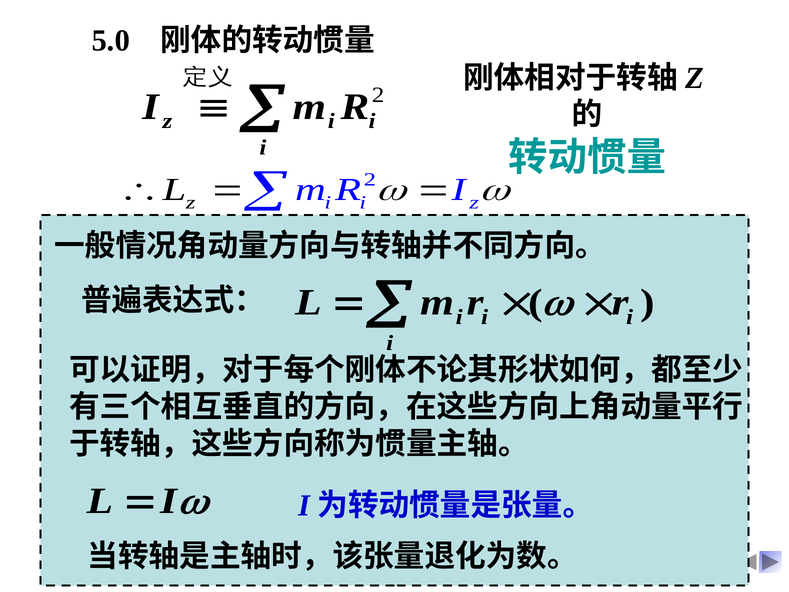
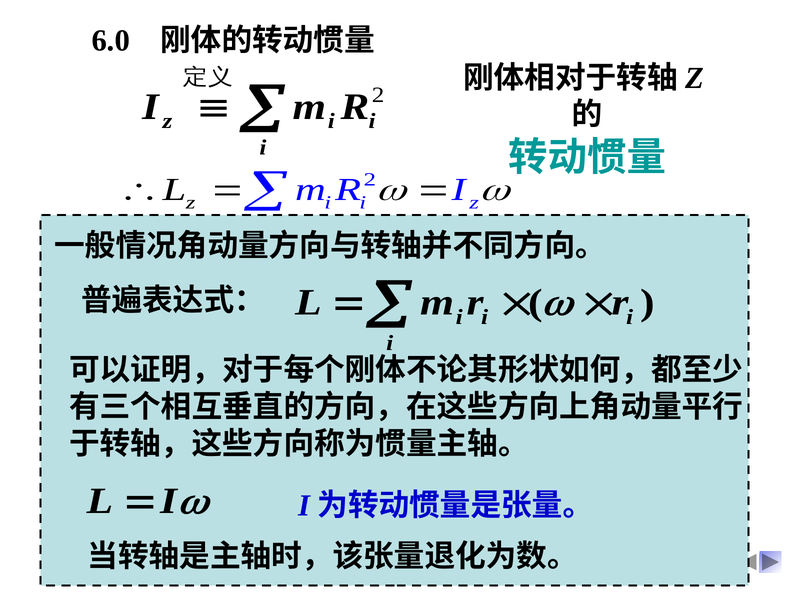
5.0: 5.0 -> 6.0 (111, 41)
